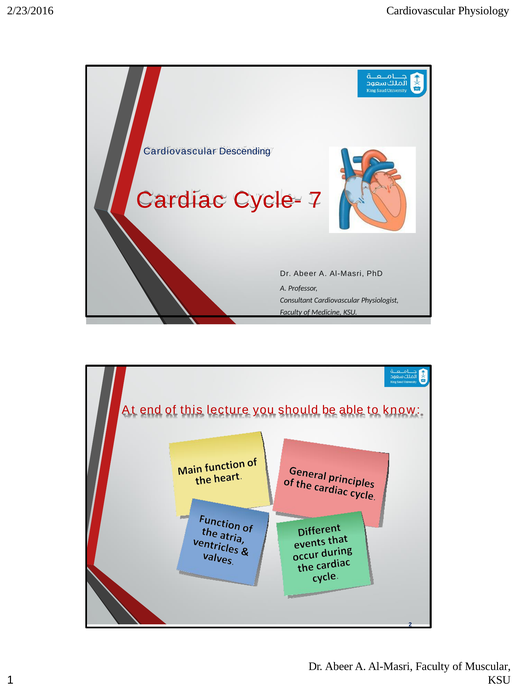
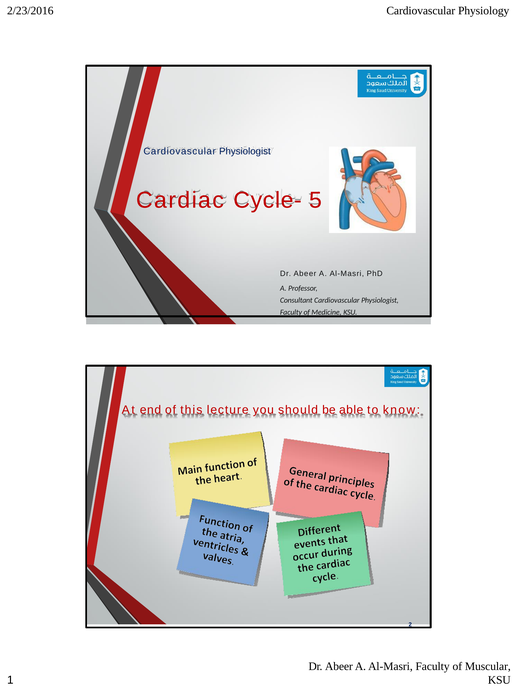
Descending: Descending -> Physiologist (245, 151)
7: 7 -> 5 (315, 200)
